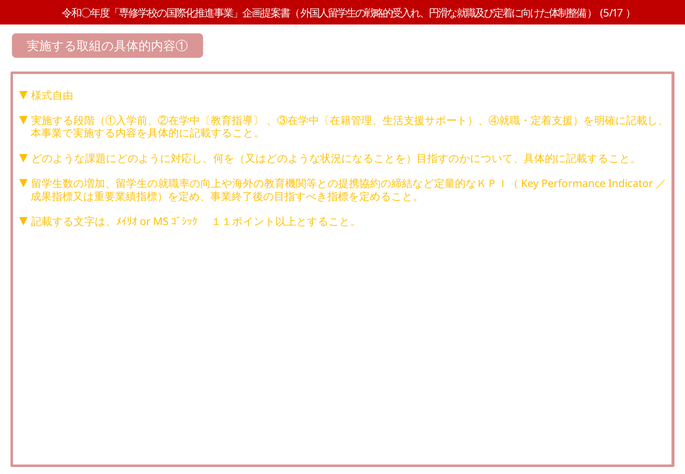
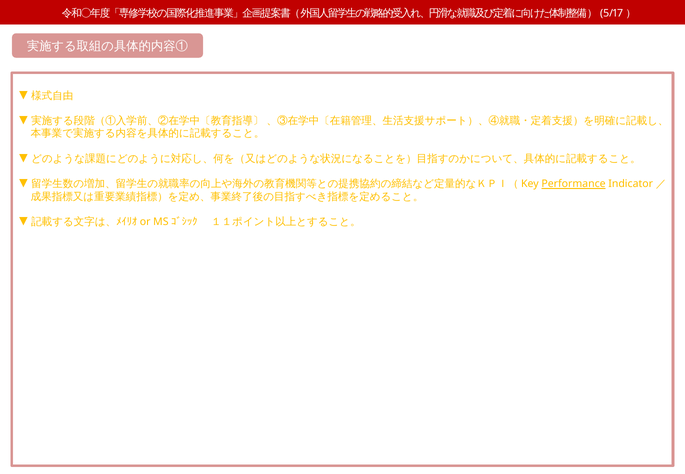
Performance underline: none -> present (574, 184)
